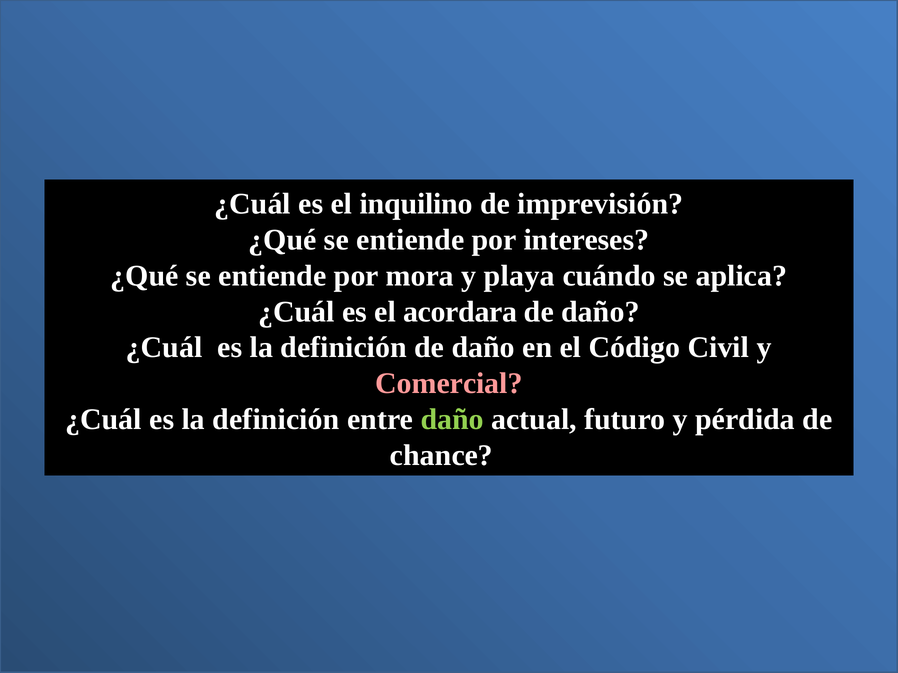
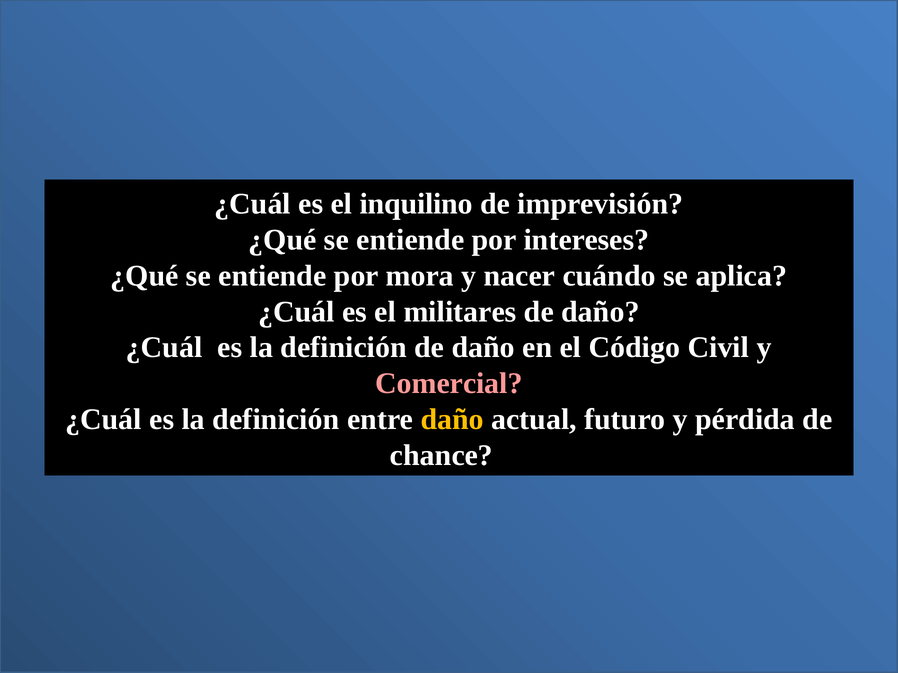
playa: playa -> nacer (519, 276)
acordara: acordara -> militares (460, 312)
daño colour: light green -> yellow (452, 420)
